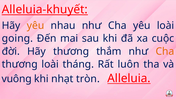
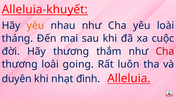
going: going -> tháng (17, 38)
Cha colour: orange -> red (165, 51)
tháng: tháng -> going (78, 64)
vuông: vuông -> duyên (17, 79)
tròn: tròn -> đình (88, 79)
